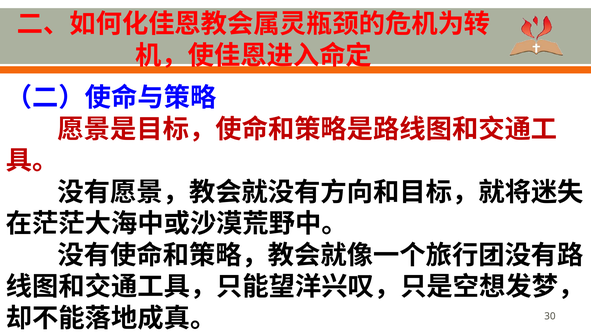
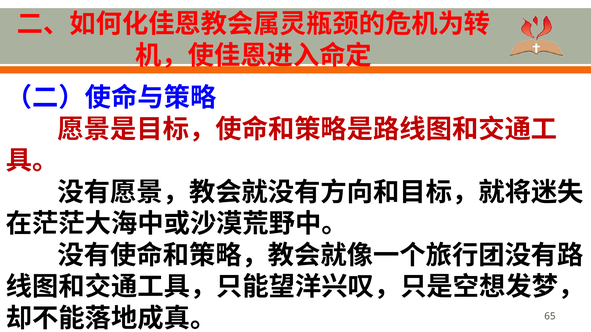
30: 30 -> 65 (550, 317)
